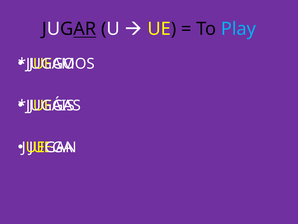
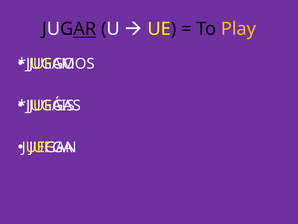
Play colour: light blue -> yellow (238, 29)
